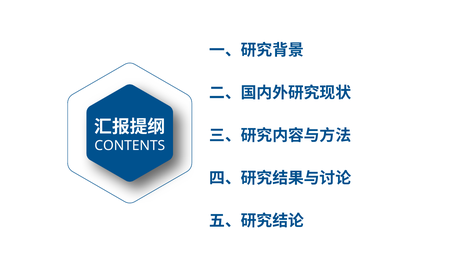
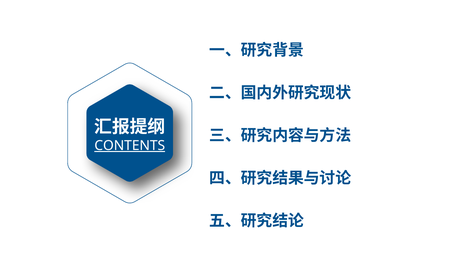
CONTENTS underline: none -> present (130, 146)
